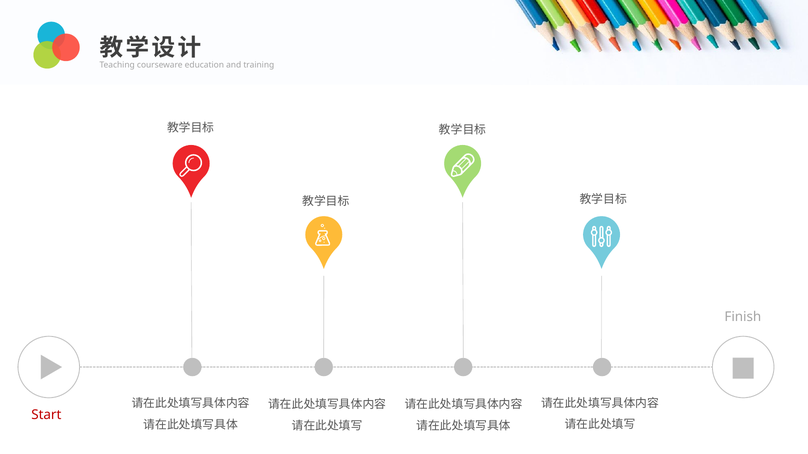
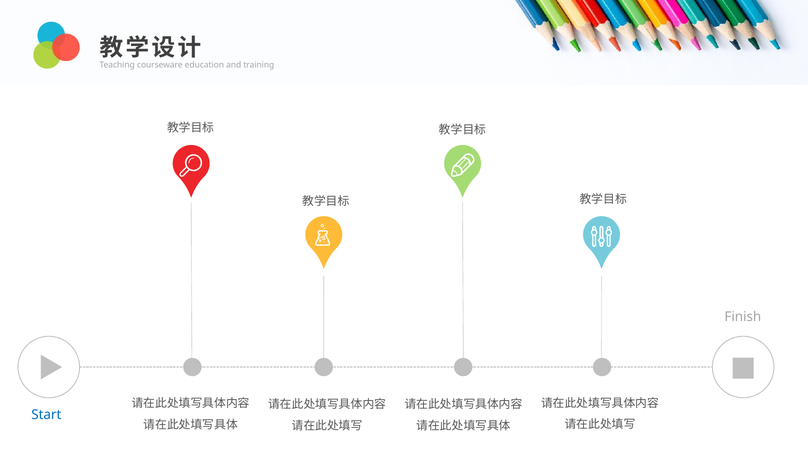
Start colour: red -> blue (46, 415)
